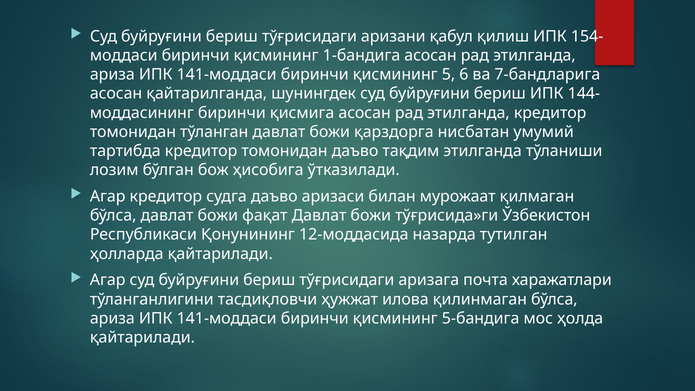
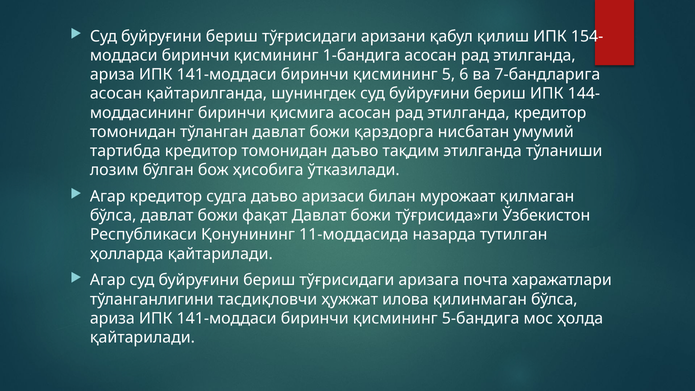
12-моддасида: 12-моддасида -> 11-моддасида (354, 235)
